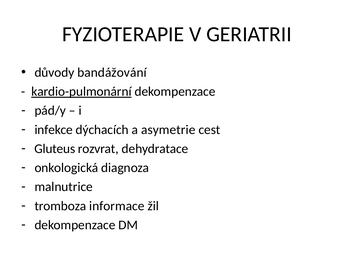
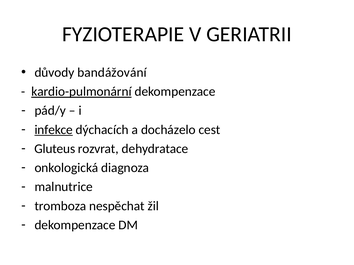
infekce underline: none -> present (54, 130)
asymetrie: asymetrie -> docházelo (168, 130)
informace: informace -> nespěchat (117, 206)
